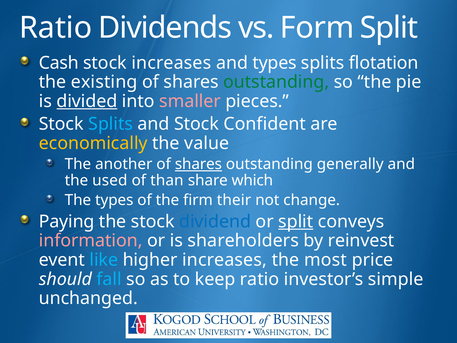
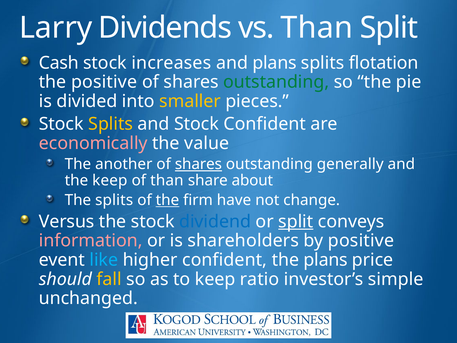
Ratio: Ratio -> Larry (56, 28)
vs Form: Form -> Than (317, 28)
and types: types -> plans (275, 63)
the existing: existing -> positive (104, 82)
divided underline: present -> none (87, 101)
smaller colour: pink -> yellow (190, 101)
Splits colour: light blue -> yellow (111, 124)
economically colour: yellow -> pink (93, 143)
the used: used -> keep (110, 180)
which: which -> about (252, 180)
The types: types -> splits (114, 200)
the underline: none -> present (167, 200)
their: their -> have (234, 200)
Paying: Paying -> Versus (67, 221)
by reinvest: reinvest -> positive (361, 241)
higher increases: increases -> confident (225, 260)
the most: most -> plans (326, 260)
fall colour: light blue -> yellow (109, 279)
